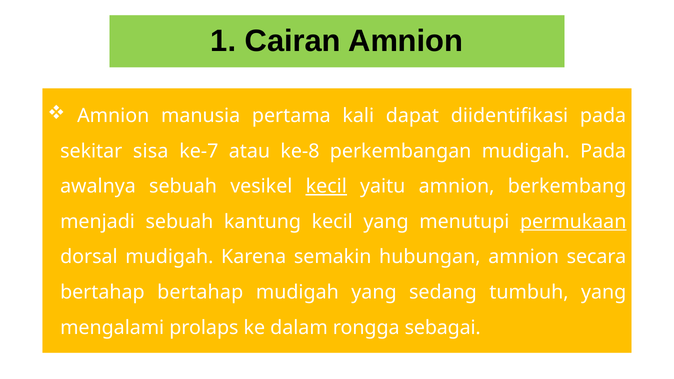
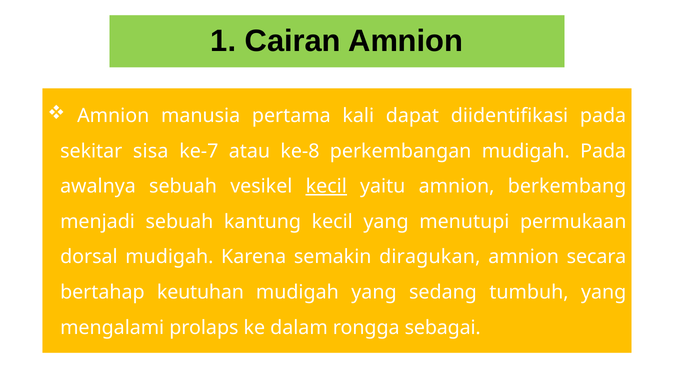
permukaan underline: present -> none (573, 222)
hubungan: hubungan -> diragukan (430, 257)
bertahap bertahap: bertahap -> keutuhan (200, 292)
